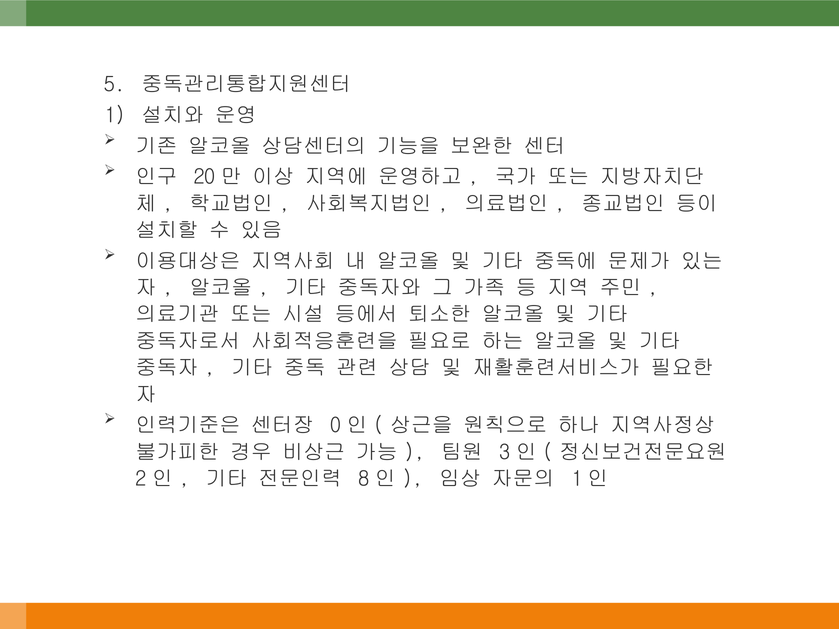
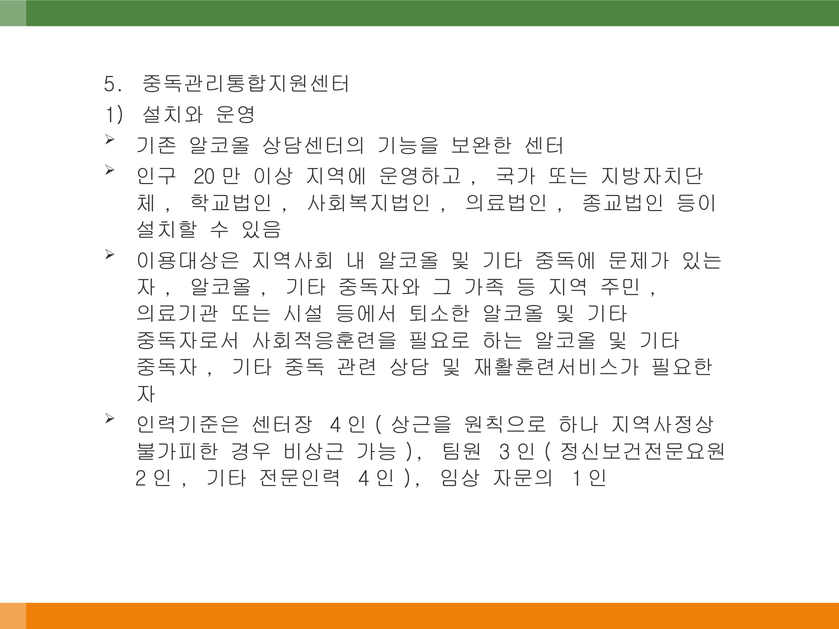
0: 0 -> 4 (335, 426)
8: 8 -> 4 (364, 479)
